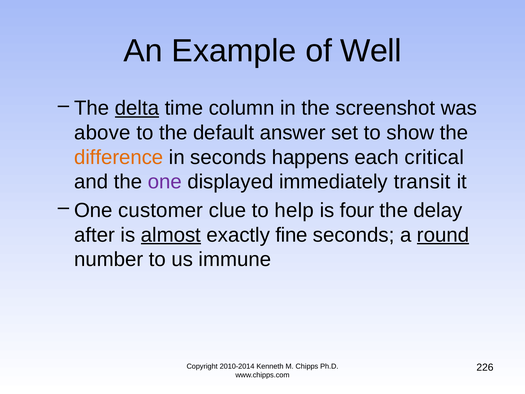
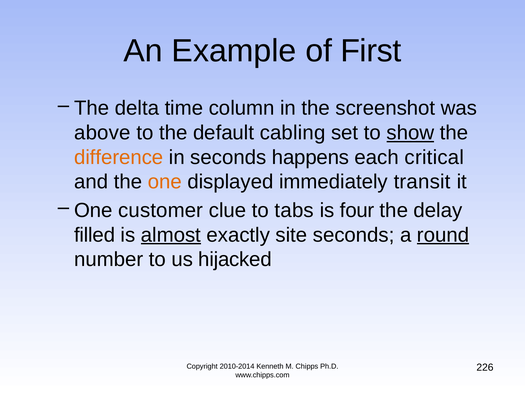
Well: Well -> First (371, 51)
delta underline: present -> none (137, 108)
answer: answer -> cabling (293, 133)
show underline: none -> present (410, 133)
one colour: purple -> orange (165, 182)
help: help -> tabs (294, 210)
after: after -> filled (95, 235)
fine: fine -> site (291, 235)
immune: immune -> hijacked (235, 259)
